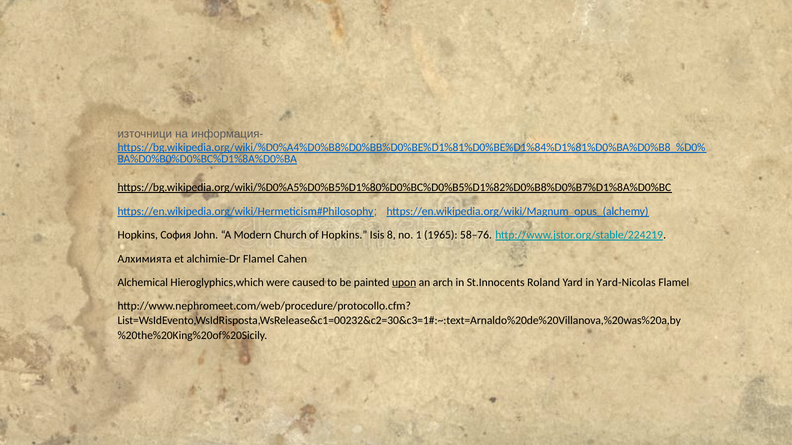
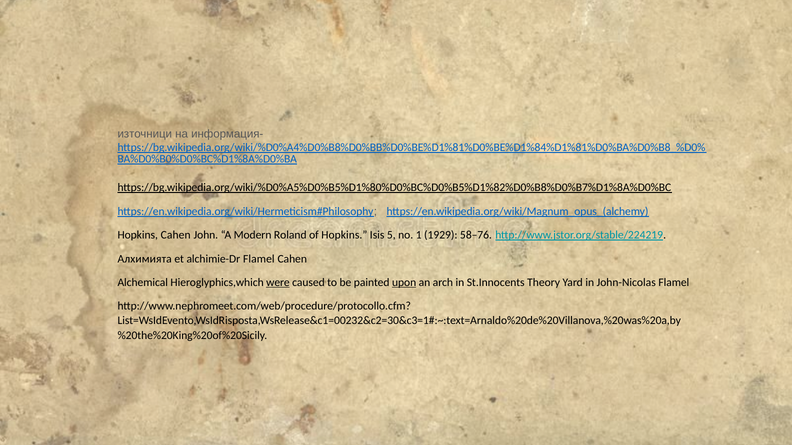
Hopkins София: София -> Cahen (176, 235)
Church: Church -> Roland (290, 235)
8: 8 -> 5 (391, 235)
1965: 1965 -> 1929 (441, 235)
were underline: none -> present (278, 283)
Roland: Roland -> Theory (544, 283)
Yard-Nicolas: Yard-Nicolas -> John-Nicolas (626, 283)
